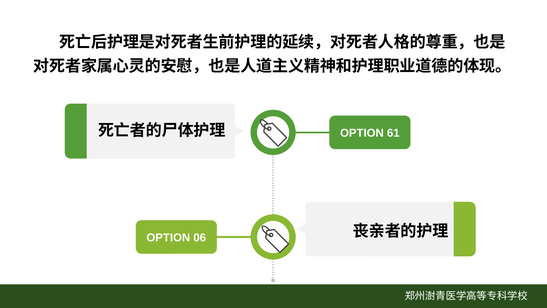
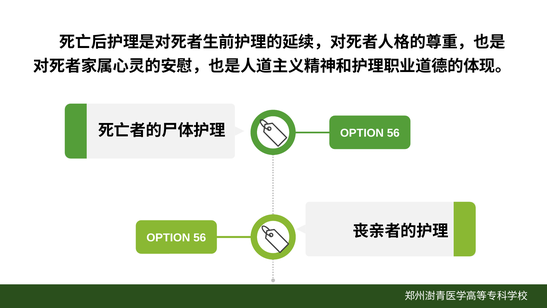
61: 61 -> 56 (393, 133)
06: 06 -> 56 (200, 238)
